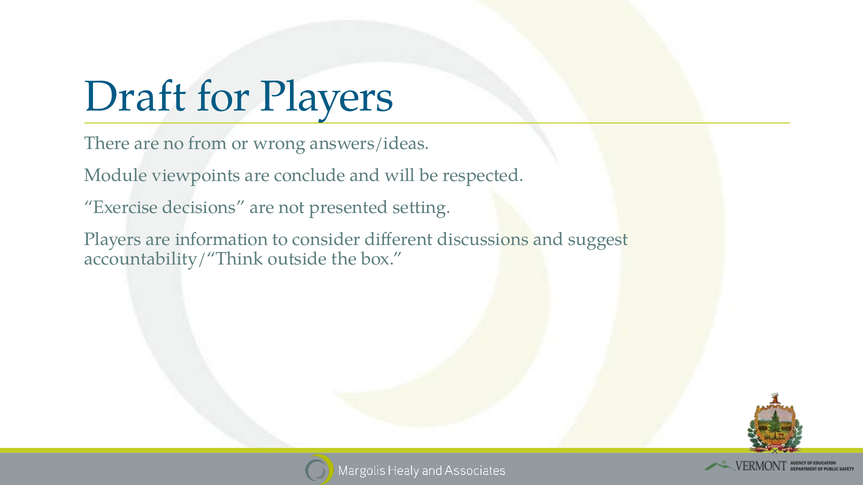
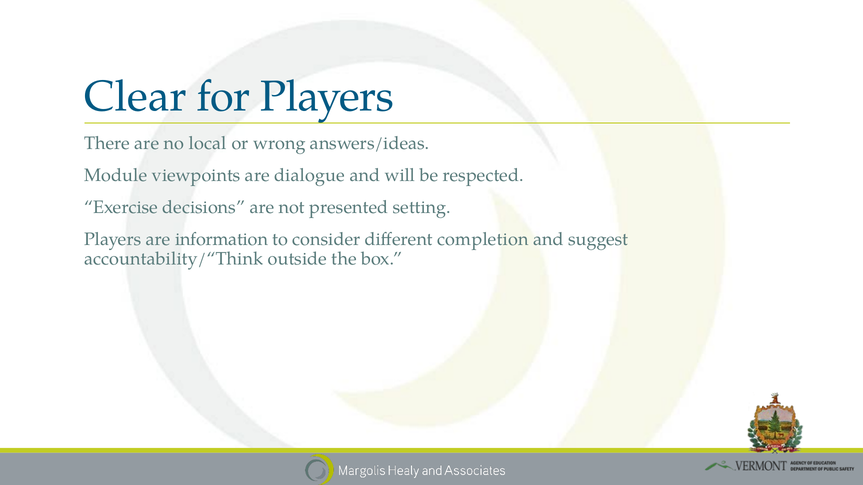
Draft: Draft -> Clear (136, 97)
from: from -> local (208, 143)
conclude: conclude -> dialogue (310, 175)
discussions: discussions -> completion (483, 240)
